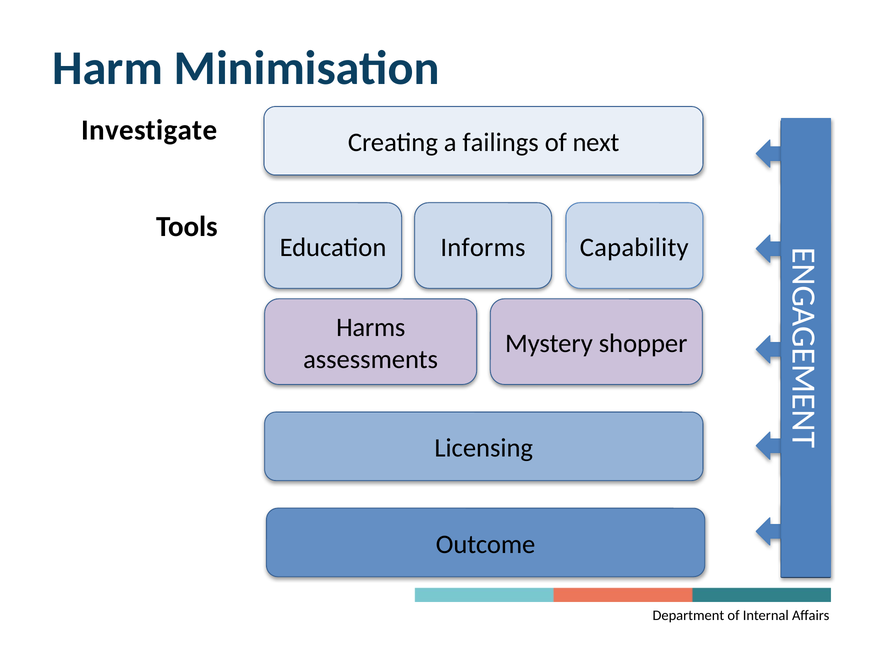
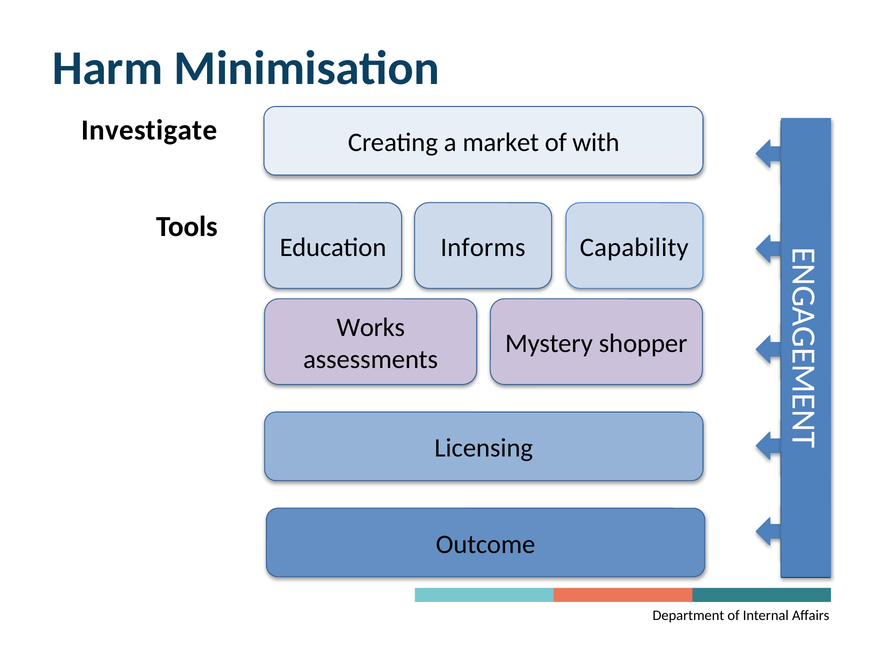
failings: failings -> market (501, 142)
next: next -> with (596, 142)
Harms: Harms -> Works (371, 327)
